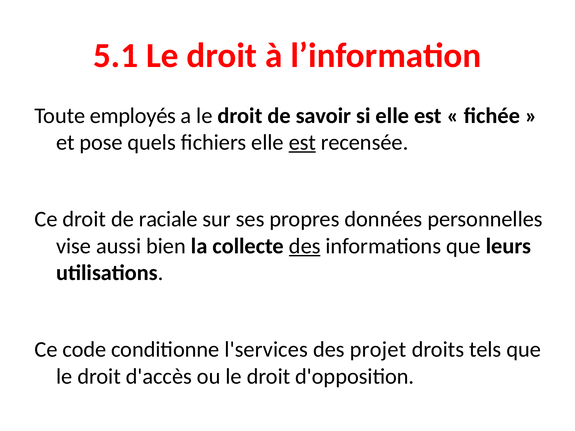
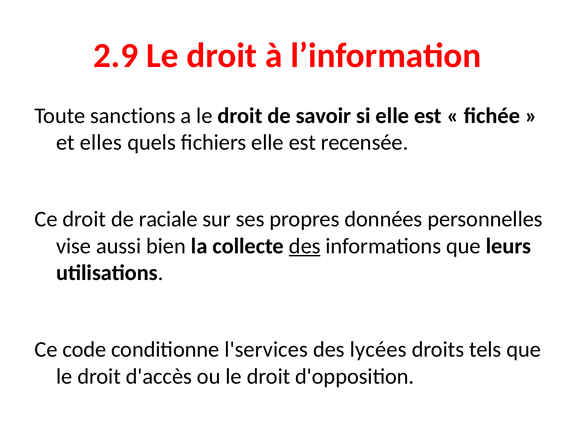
5.1: 5.1 -> 2.9 (116, 56)
employés: employés -> sanctions (133, 116)
pose: pose -> elles (101, 143)
est underline: present -> none (302, 143)
projet: projet -> lycées (378, 350)
